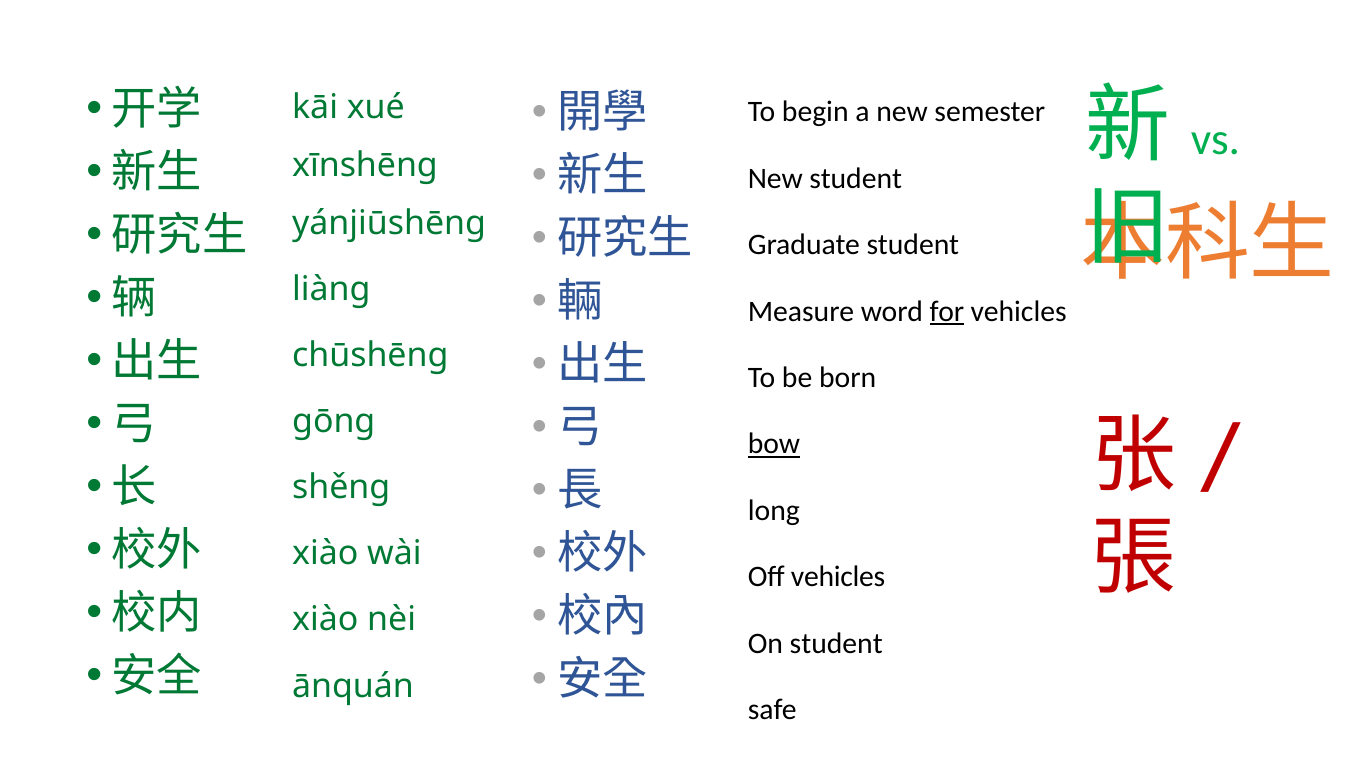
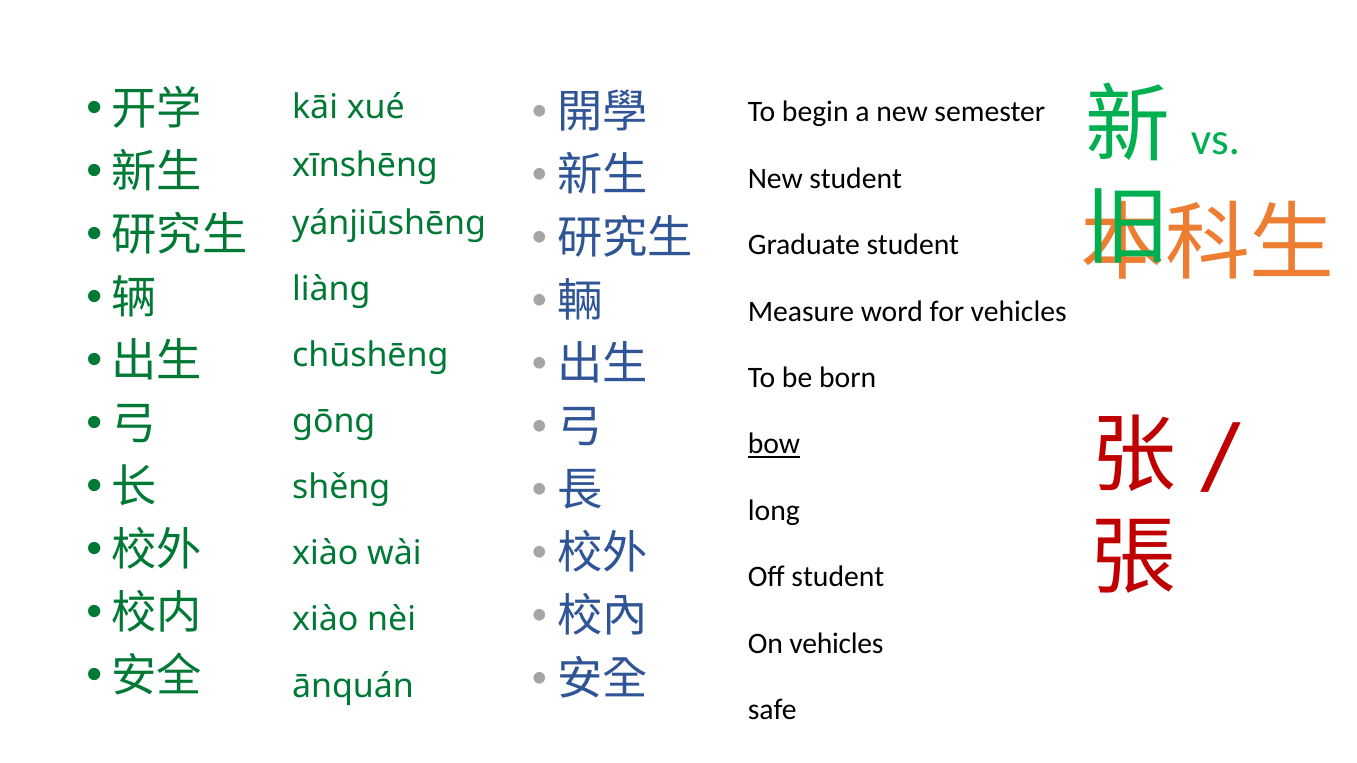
for underline: present -> none (947, 311)
Off vehicles: vehicles -> student (838, 577)
On student: student -> vehicles (836, 644)
